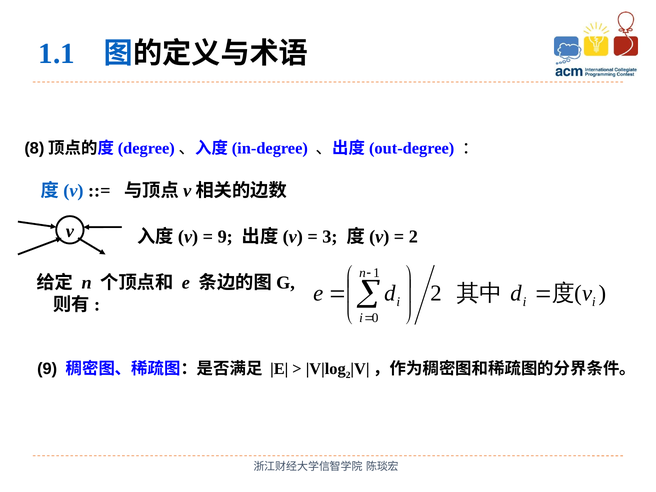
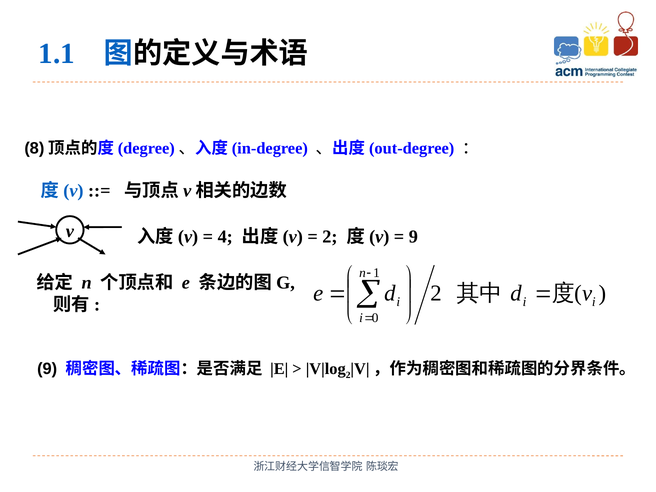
9: 9 -> 4 (225, 237)
3: 3 -> 2 (330, 237)
2: 2 -> 9 (413, 237)
